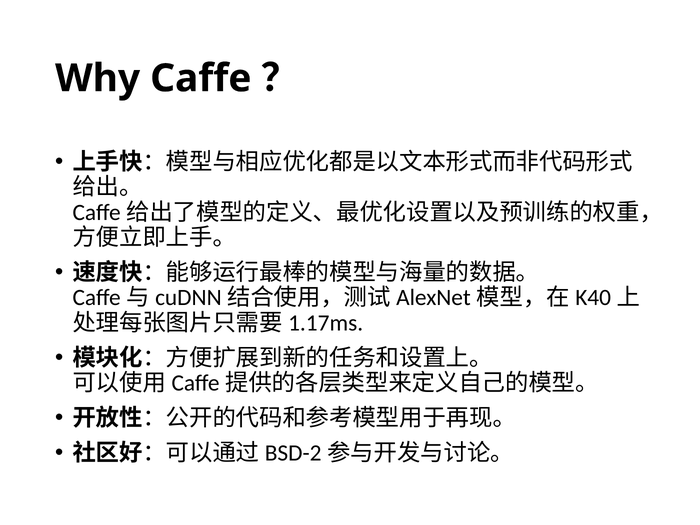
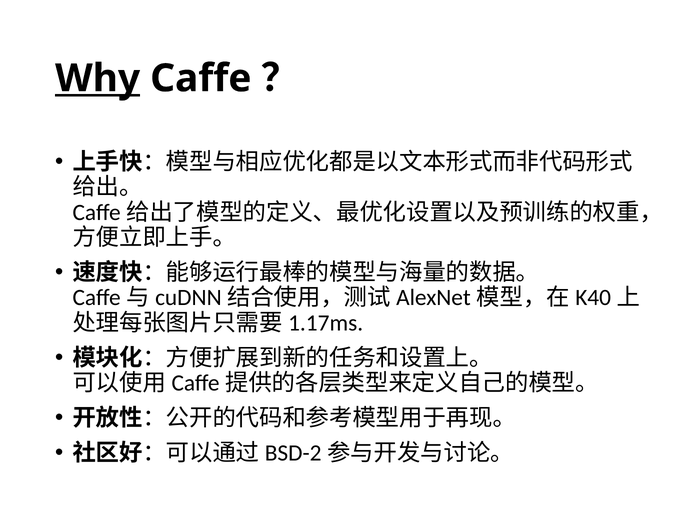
Why underline: none -> present (98, 78)
